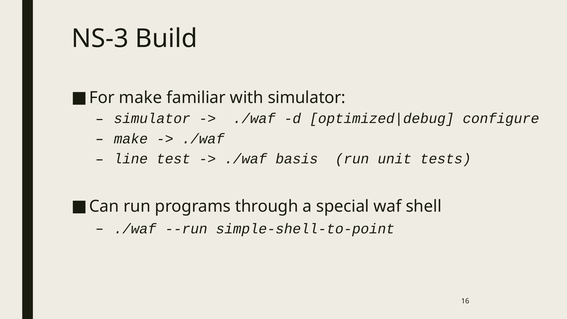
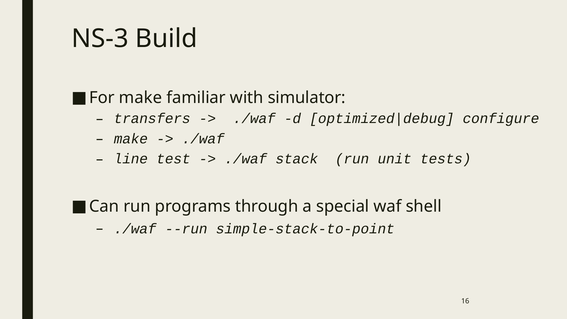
simulator: simulator -> transfers (152, 119)
basis: basis -> stack (297, 159)
simple-shell-to-point: simple-shell-to-point -> simple-stack-to-point (305, 229)
